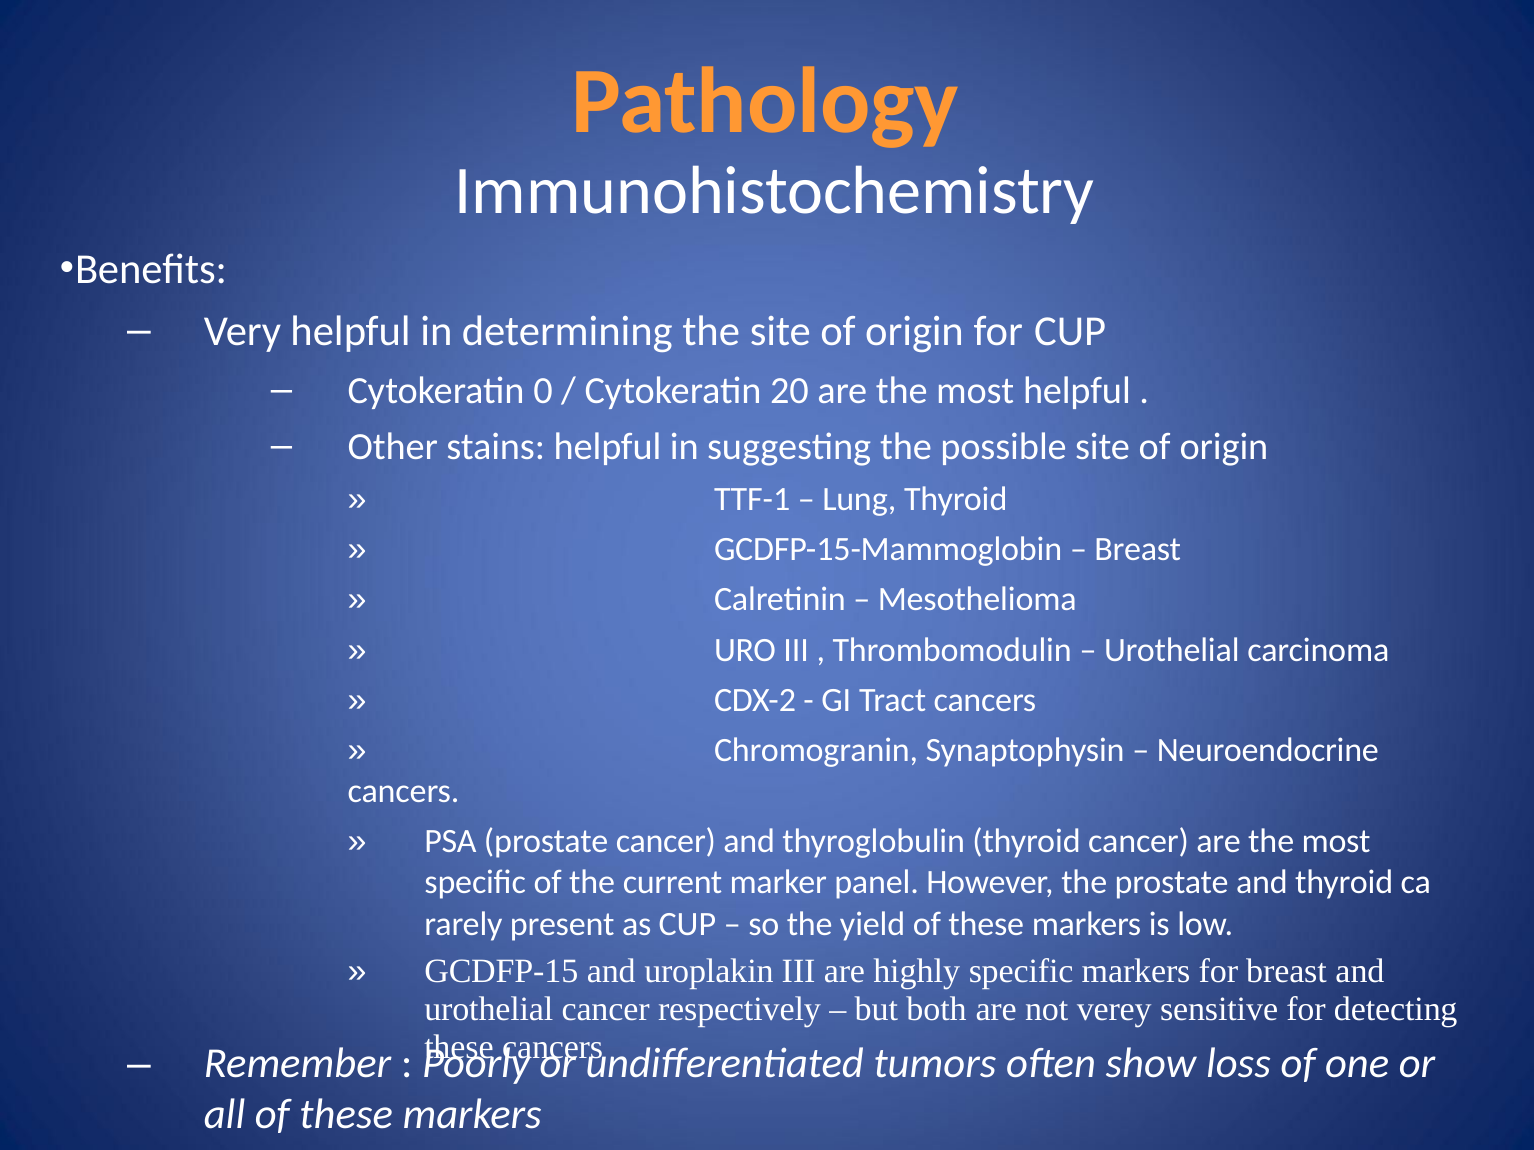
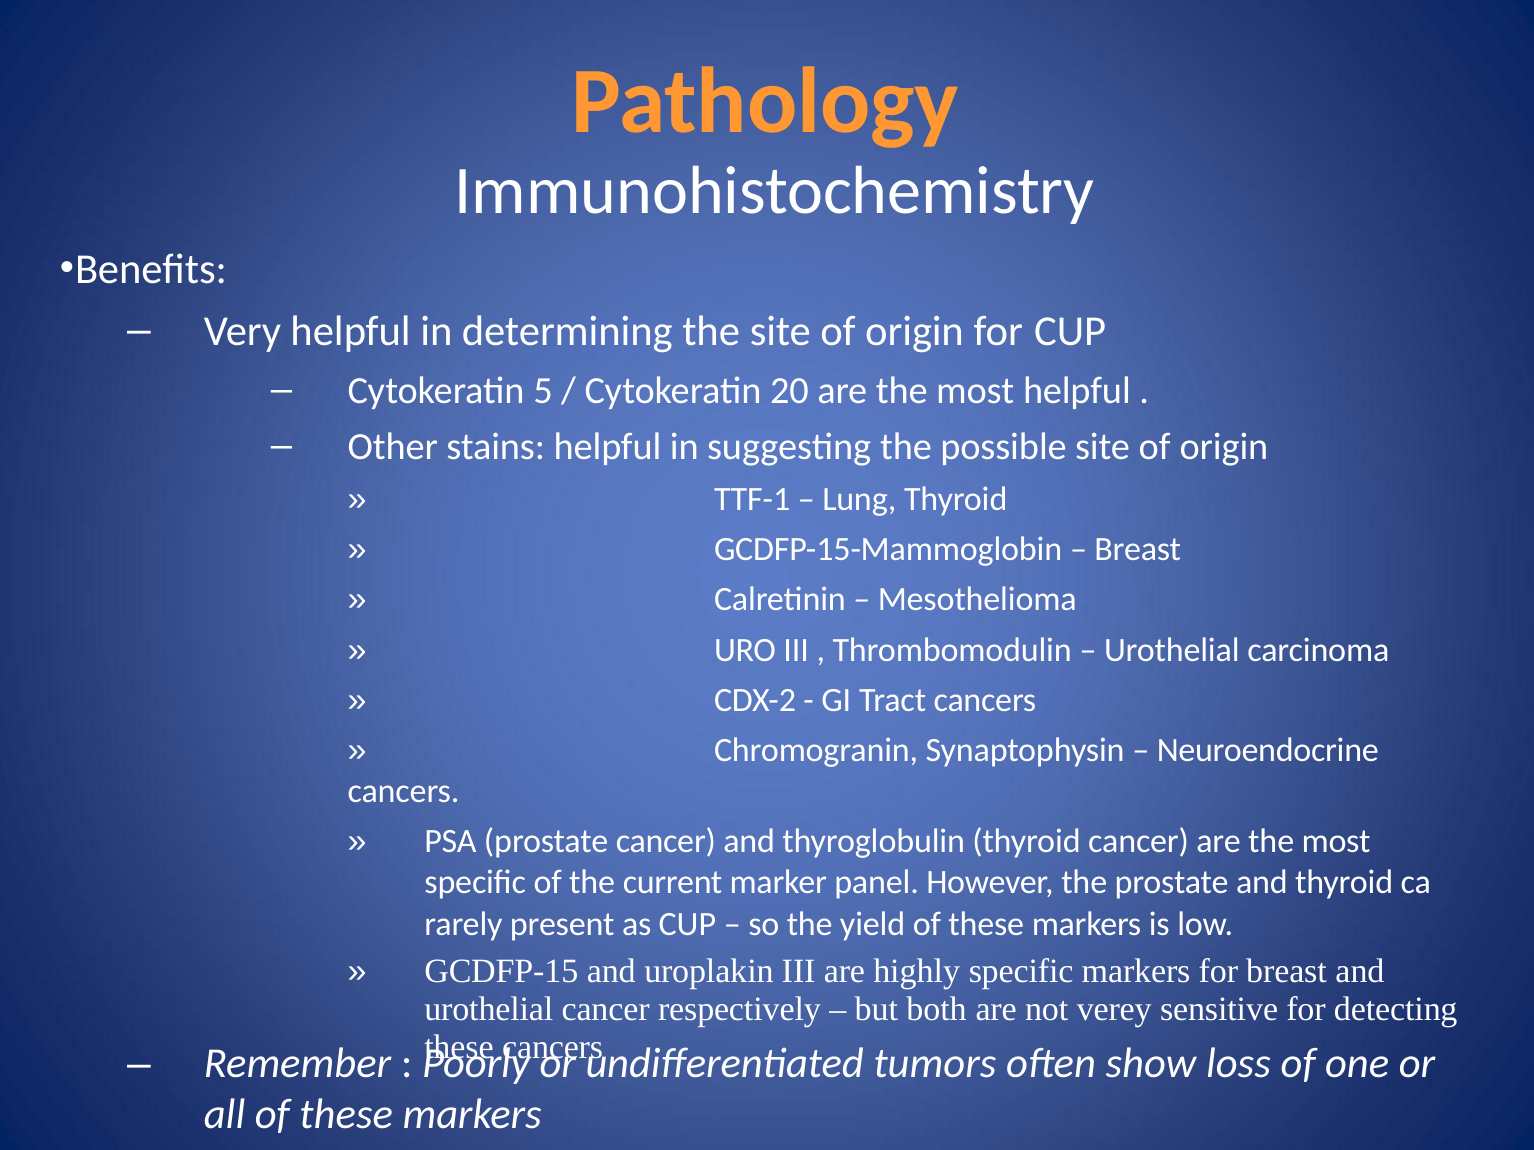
0: 0 -> 5 (543, 391)
